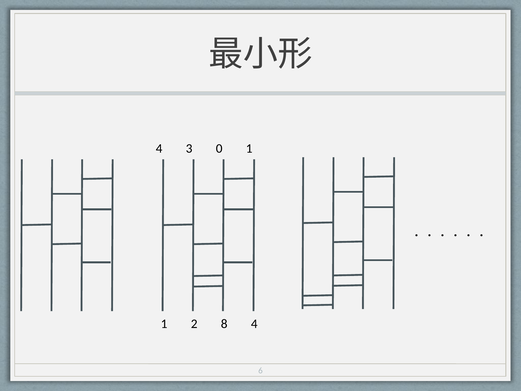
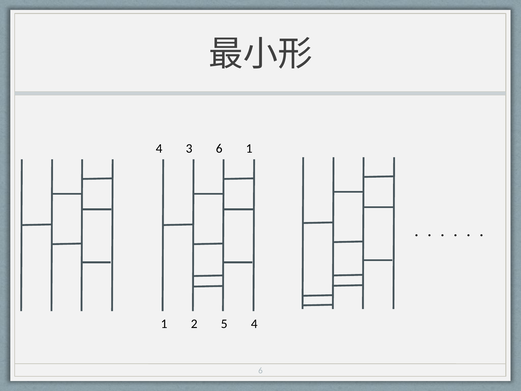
3 0: 0 -> 6 (219, 148)
8: 8 -> 5 (224, 324)
